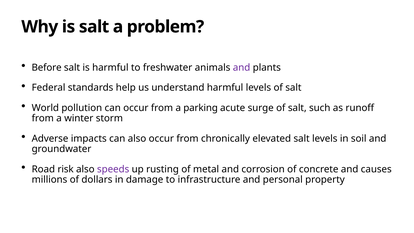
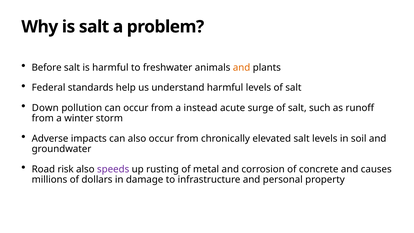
and colour: purple -> orange (242, 67)
World: World -> Down (45, 108)
parking: parking -> instead (201, 108)
